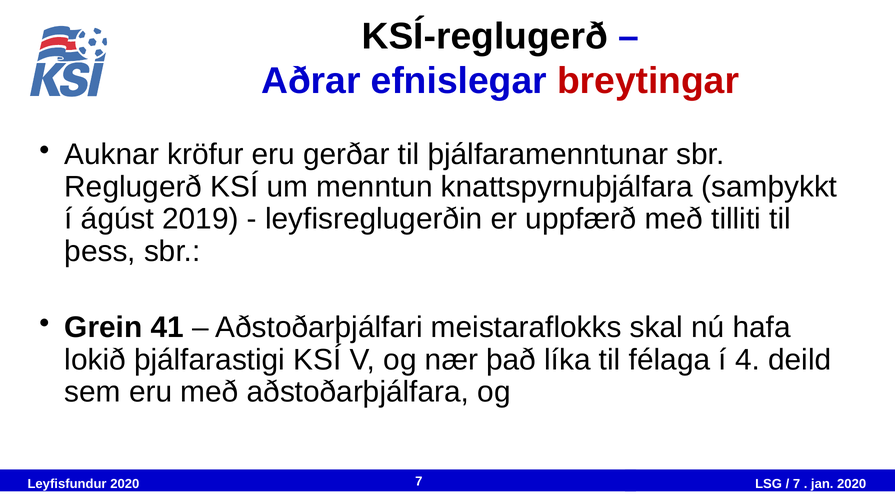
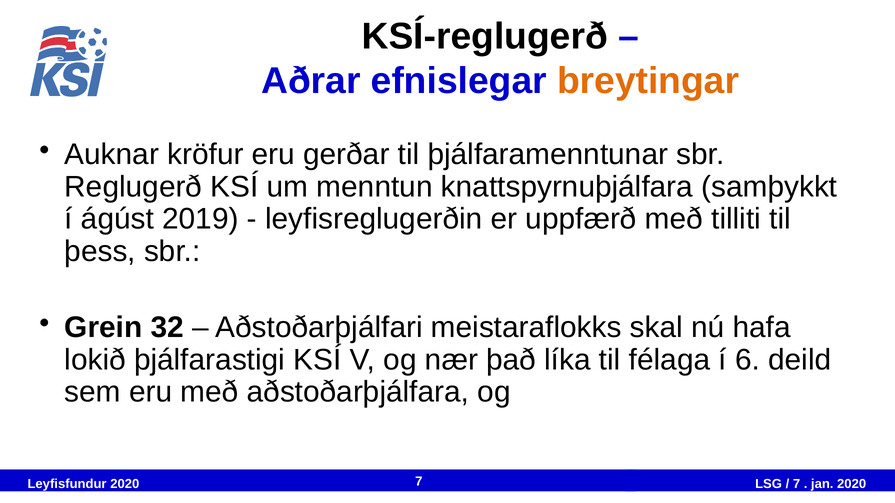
breytingar colour: red -> orange (648, 81)
41: 41 -> 32 (167, 328)
4: 4 -> 6 (747, 360)
